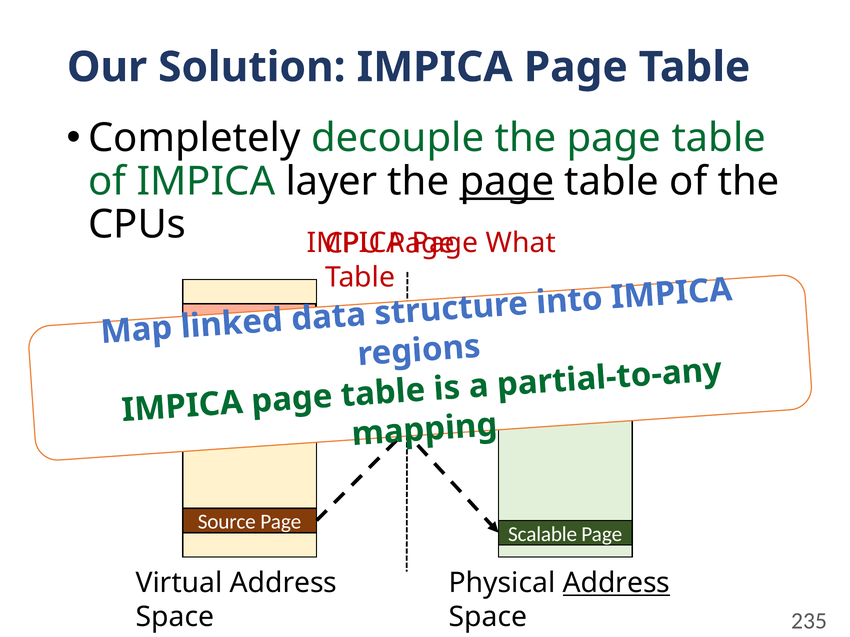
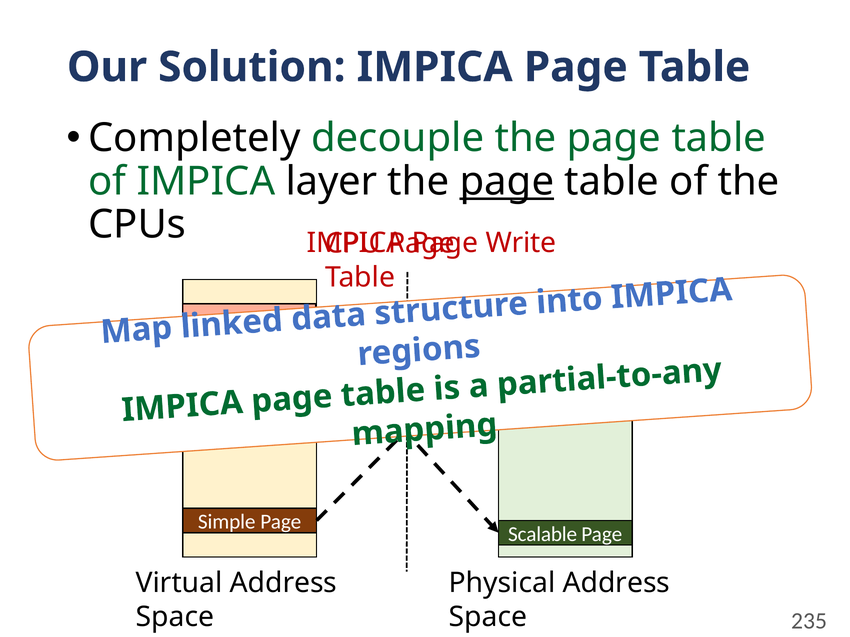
What: What -> Write (521, 243)
Source: Source -> Simple (227, 522)
Address underline: present -> none (616, 583)
